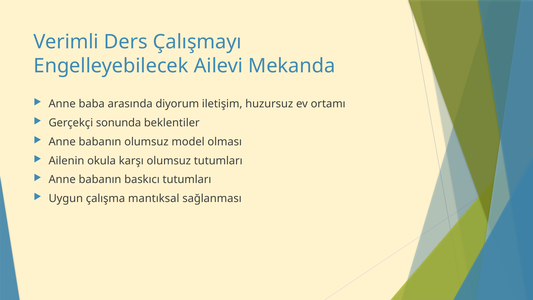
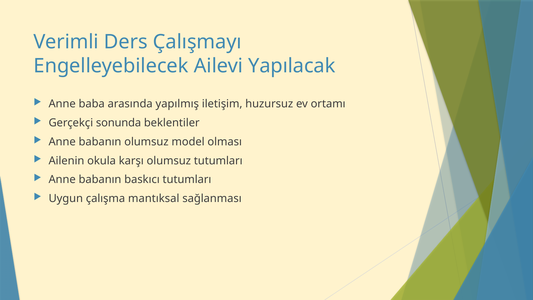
Mekanda: Mekanda -> Yapılacak (292, 66)
diyorum: diyorum -> yapılmış (177, 104)
